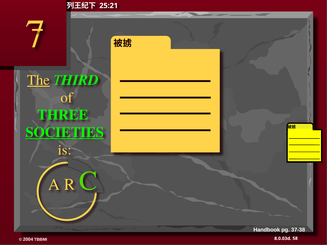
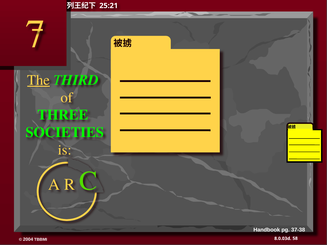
SOCIETIES underline: present -> none (65, 132)
